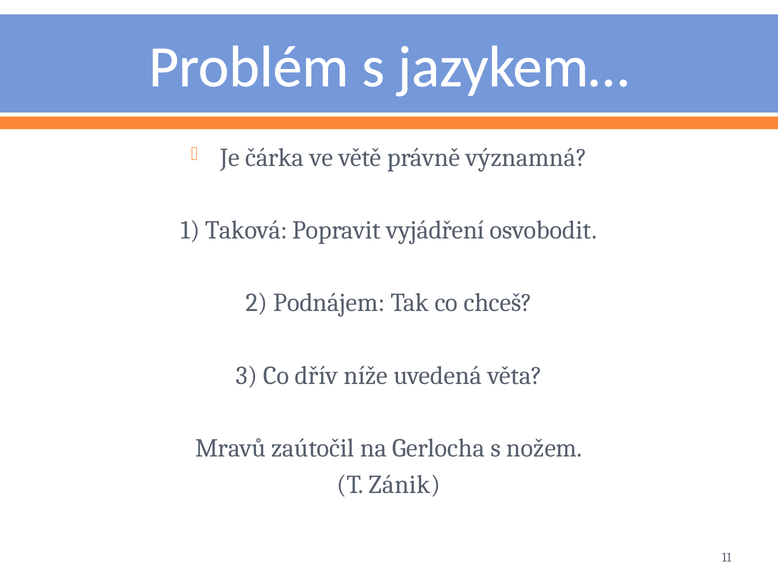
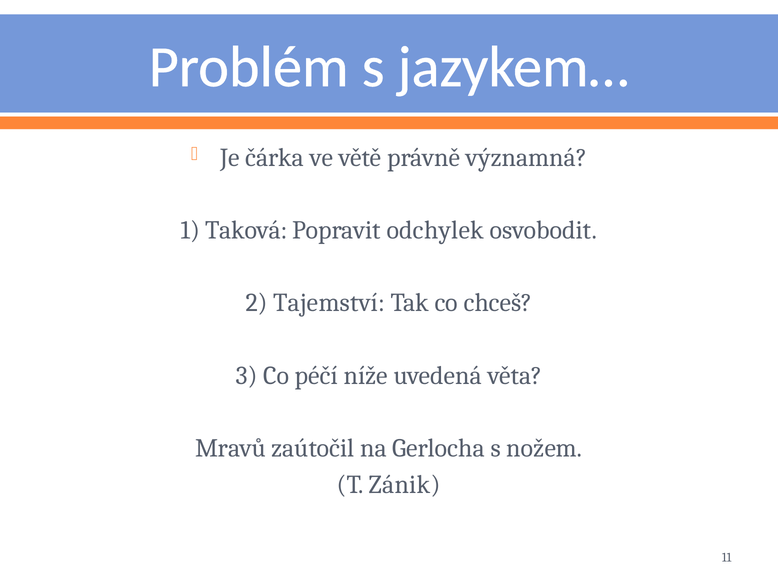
vyjádření: vyjádření -> odchylek (435, 230)
Podnájem: Podnájem -> Tajemství (329, 303)
dřív: dřív -> péčí (316, 375)
